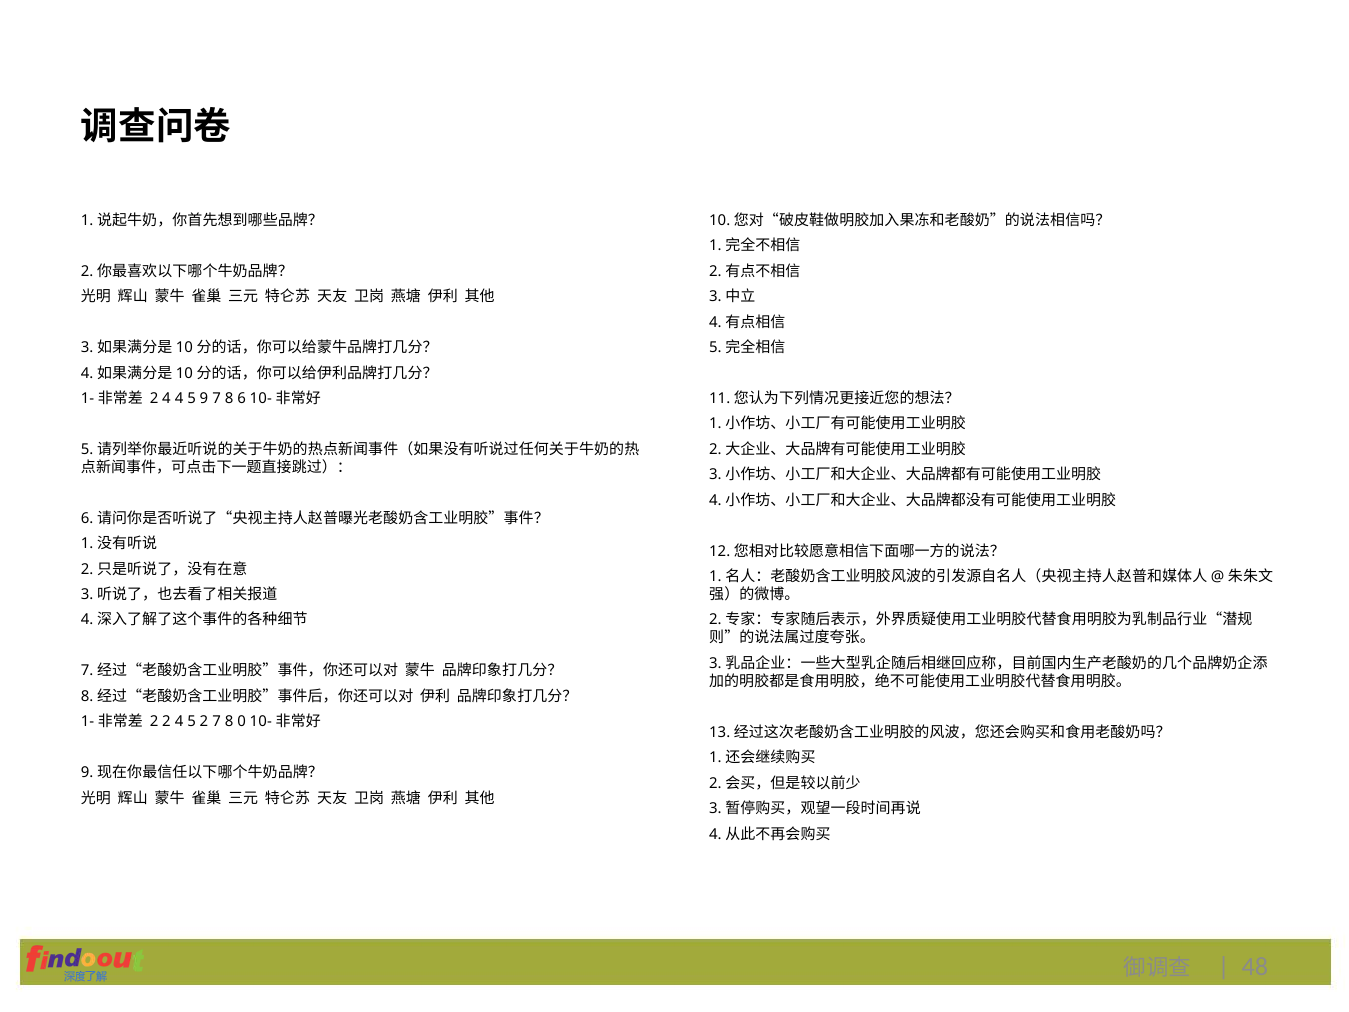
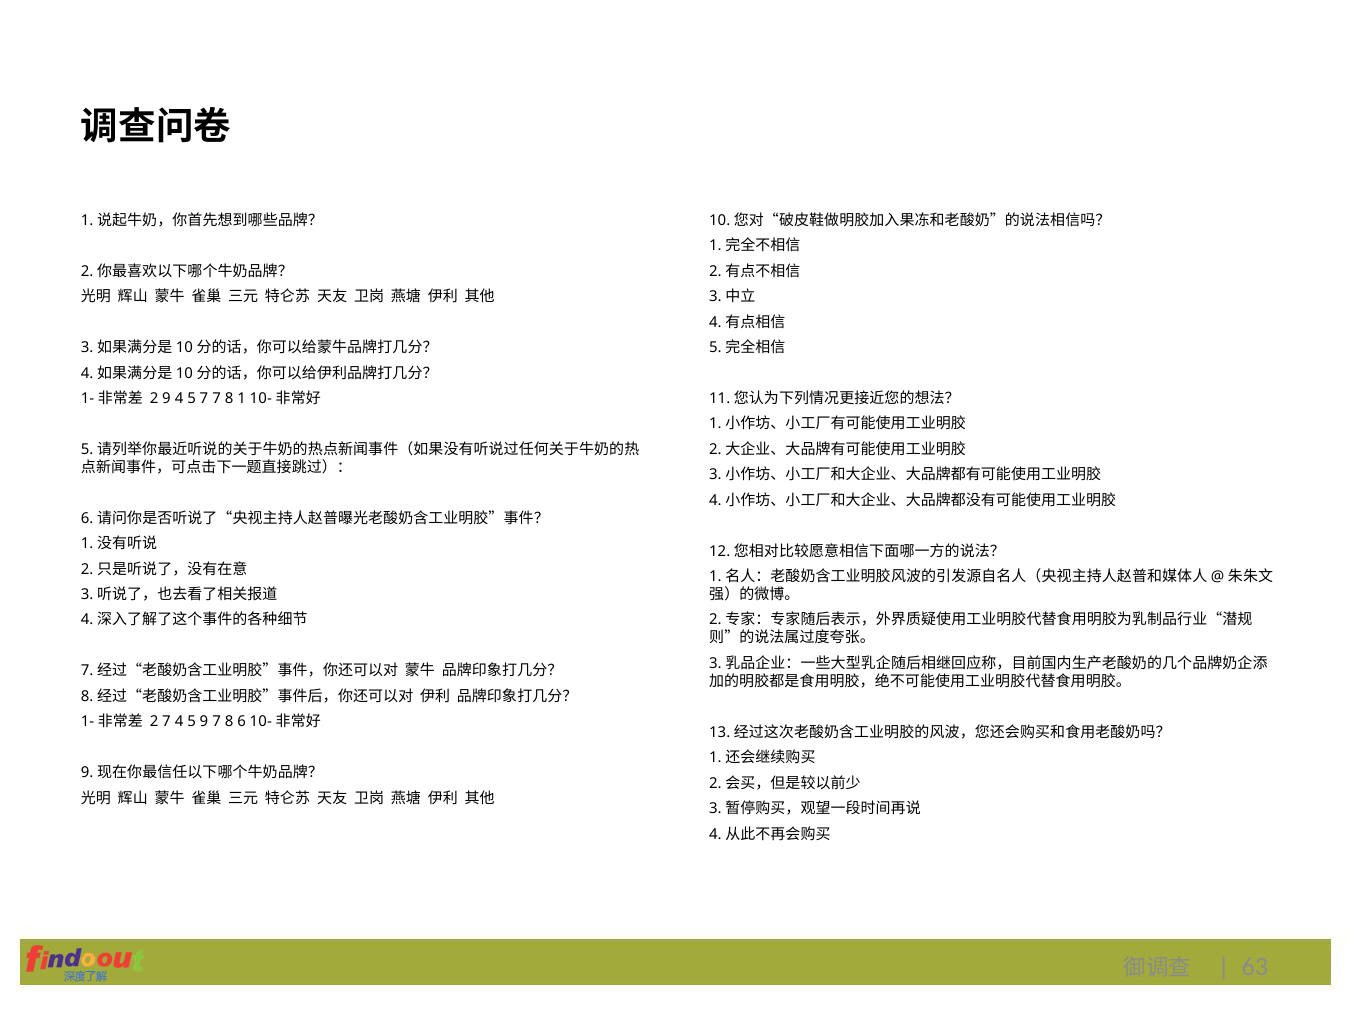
4: 4 -> 9 (167, 398)
5 9: 9 -> 7 (204, 398)
6: 6 -> 1 (242, 398)
2 2: 2 -> 7 (167, 722)
5 2: 2 -> 9 (204, 722)
0: 0 -> 6 (242, 722)
48: 48 -> 63 (1255, 966)
